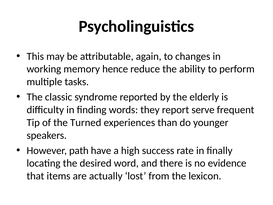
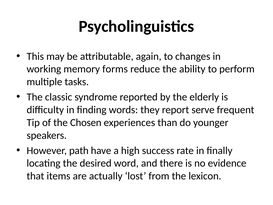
hence: hence -> forms (115, 69)
Turned: Turned -> Chosen (86, 122)
